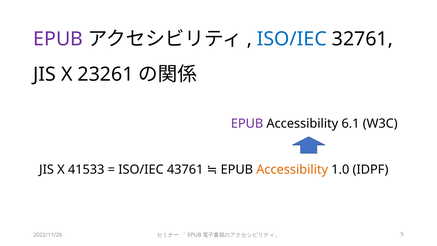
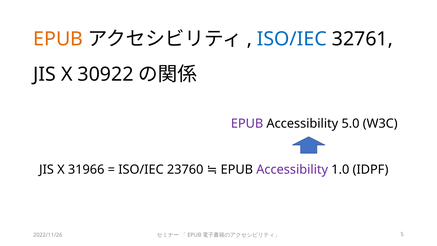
EPUB colour: purple -> orange (58, 39)
23261: 23261 -> 30922 (106, 74)
6.1: 6.1 -> 5.0 (351, 124)
41533: 41533 -> 31966 (86, 169)
43761: 43761 -> 23760 (185, 169)
Accessibility colour: orange -> purple (292, 169)
